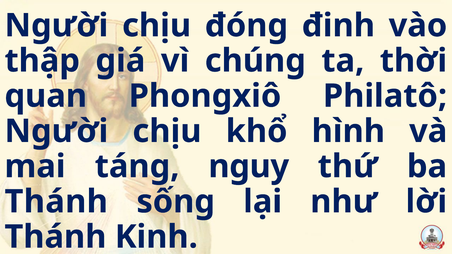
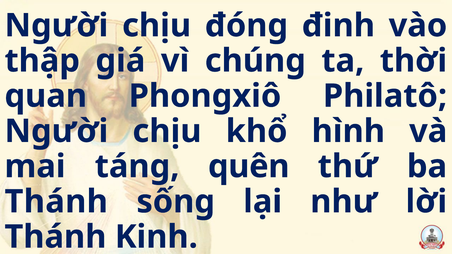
nguy: nguy -> quên (249, 167)
